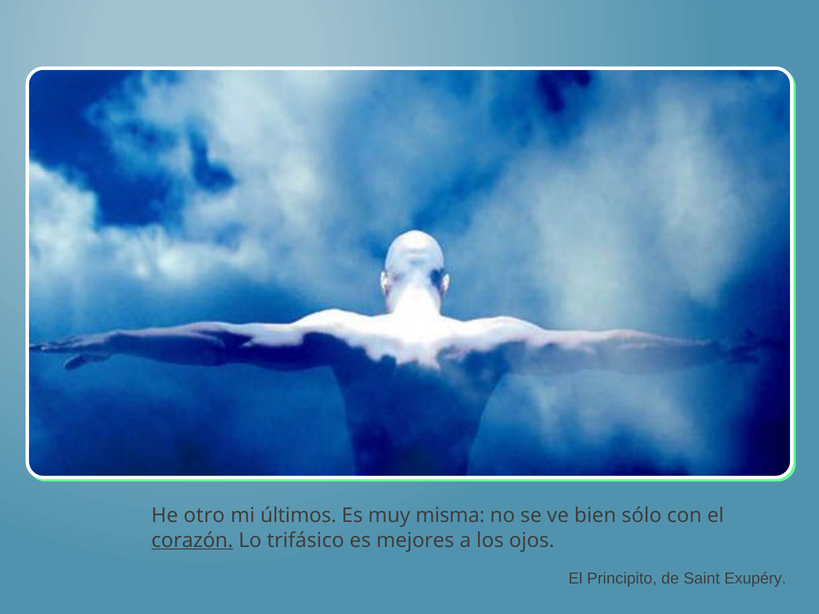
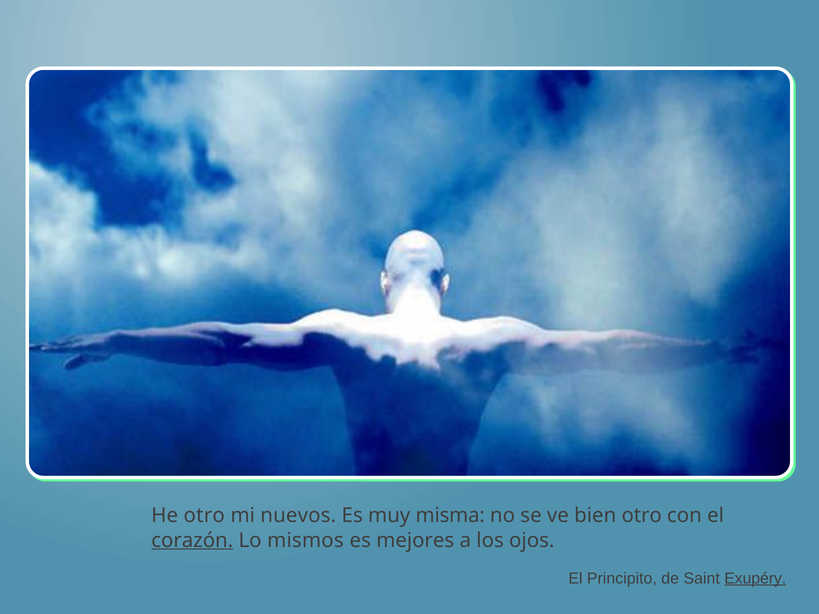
últimos: últimos -> nuevos (298, 516)
bien sólo: sólo -> otro (642, 516)
trifásico: trifásico -> mismos (305, 541)
Exupéry underline: none -> present (755, 578)
